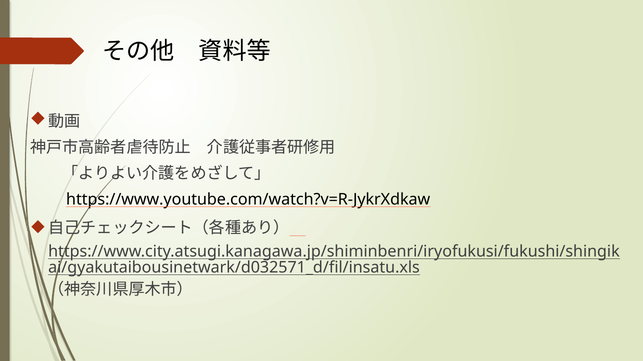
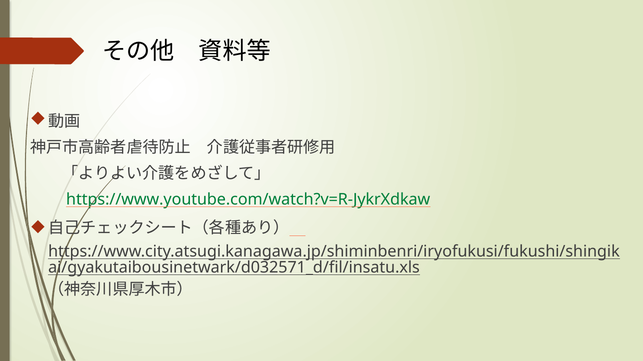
https://www.youtube.com/watch?v=R-JykrXdkaw colour: black -> green (248, 200)
